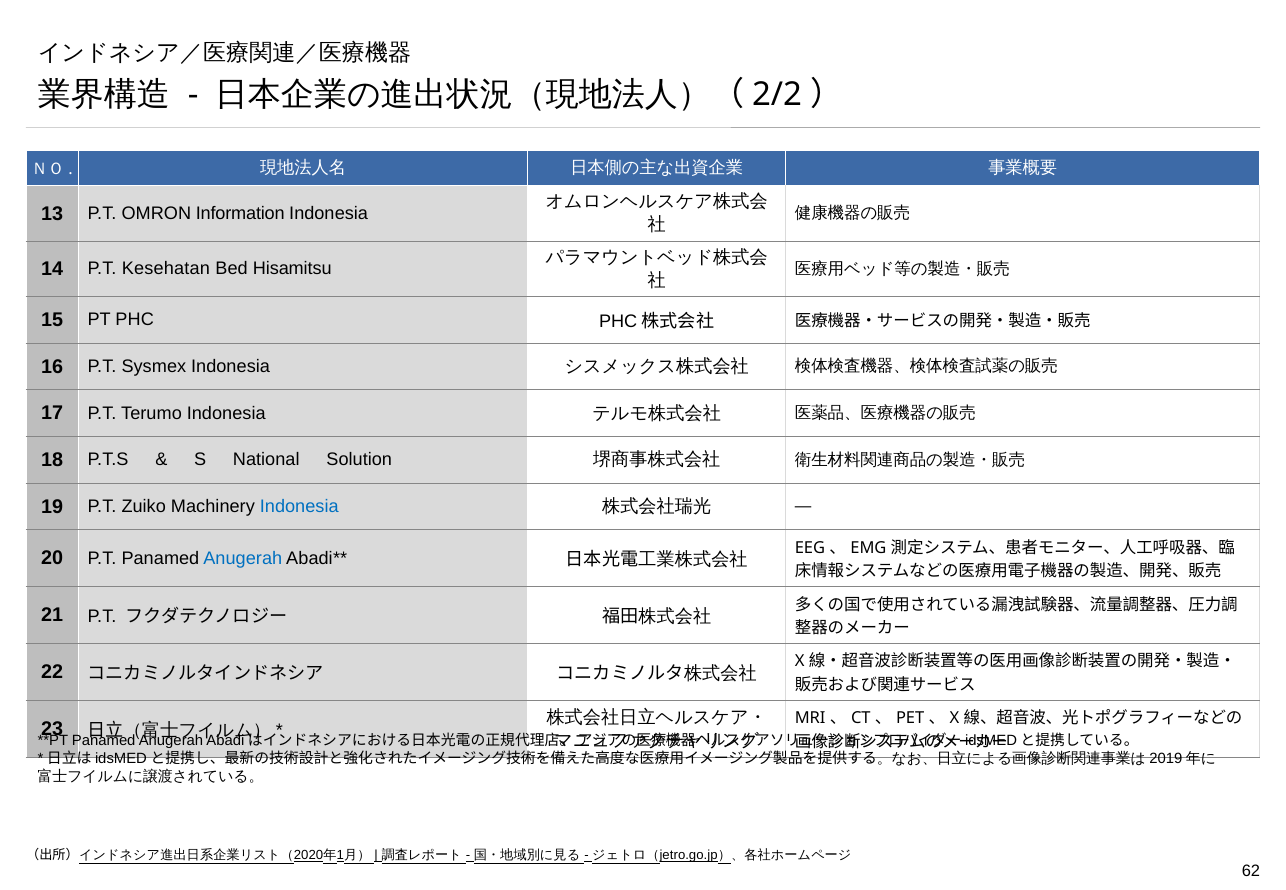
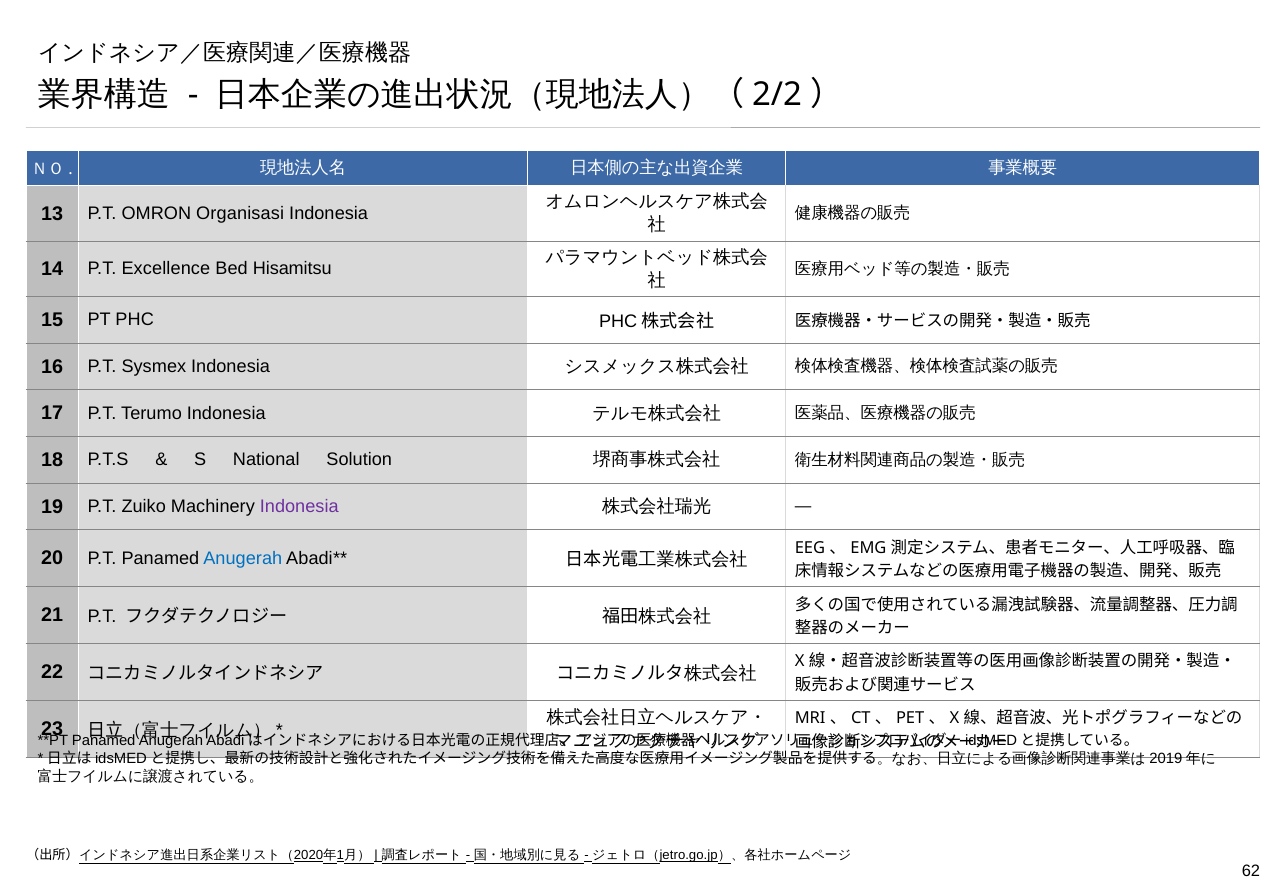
Information: Information -> Organisasi (240, 214)
Kesehatan: Kesehatan -> Excellence (166, 269)
Indonesia colour: blue -> purple (299, 507)
